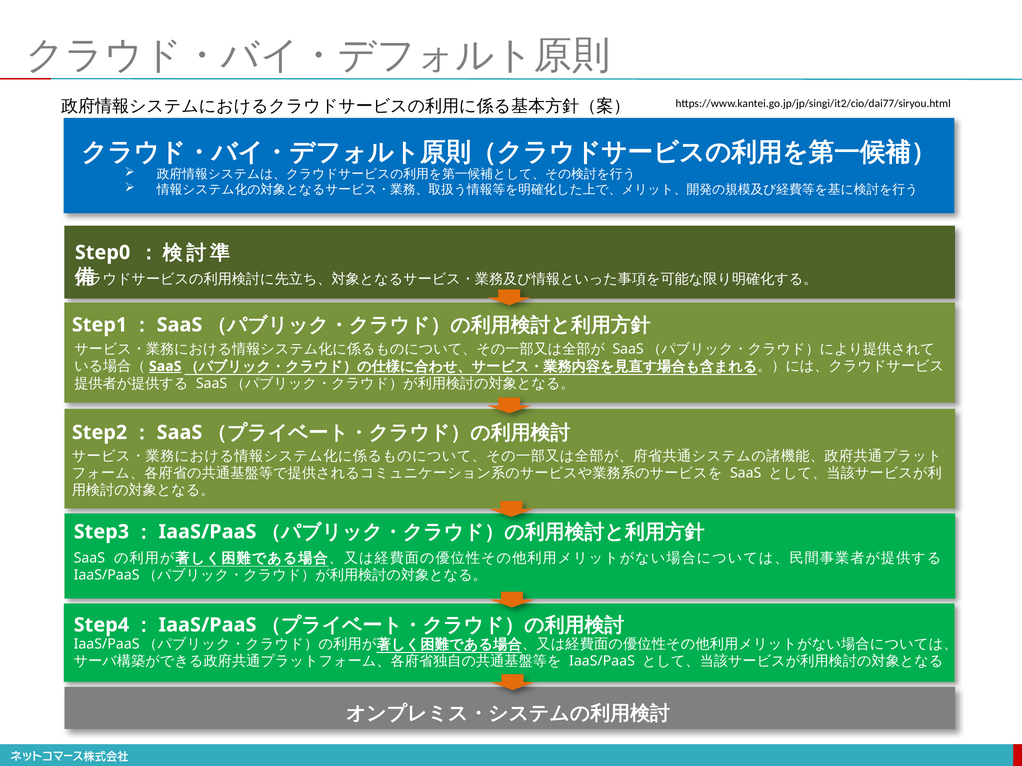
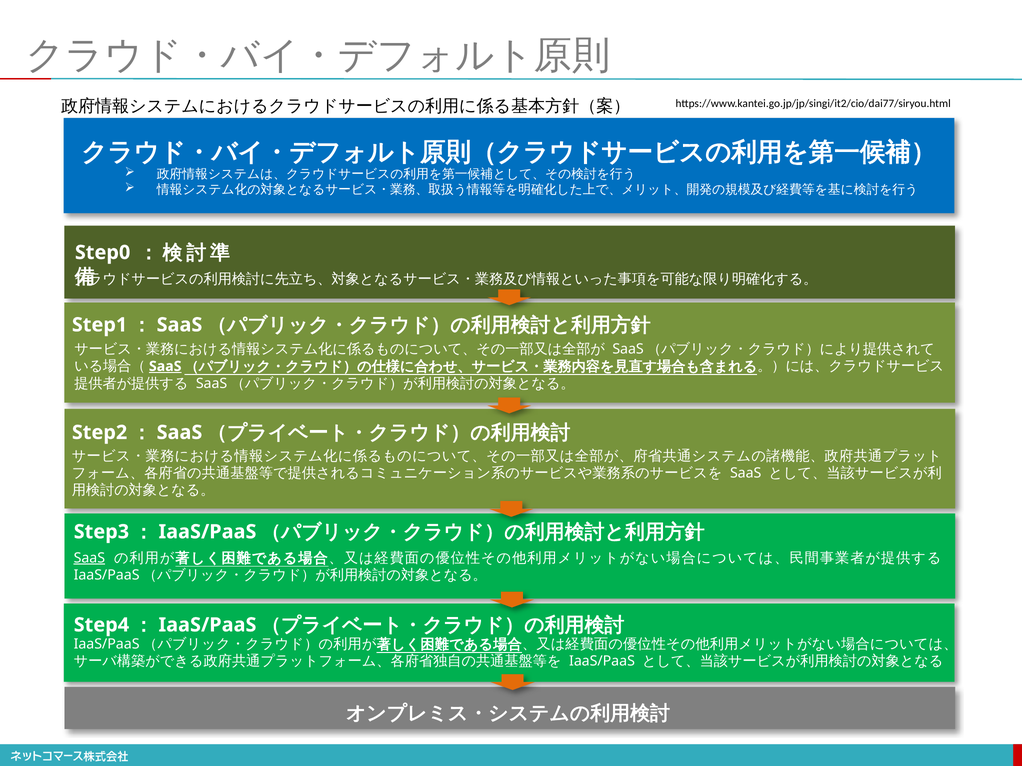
SaaS underline: none -> present (89, 558)
